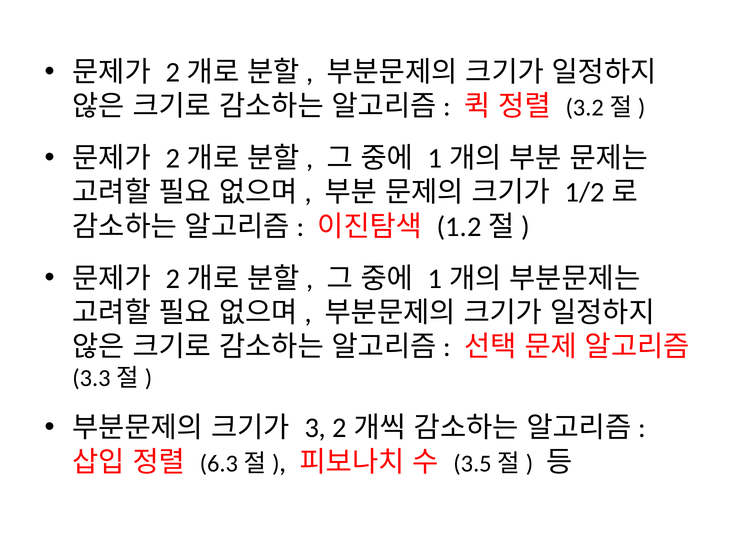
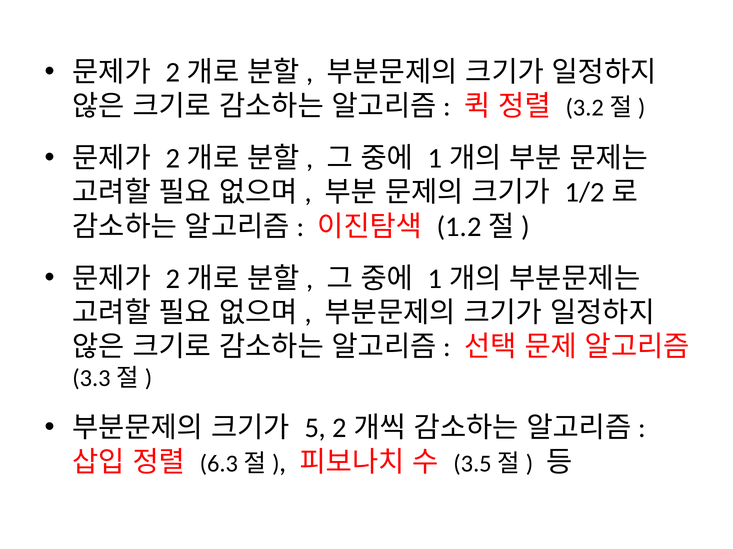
3: 3 -> 5 (315, 429)
